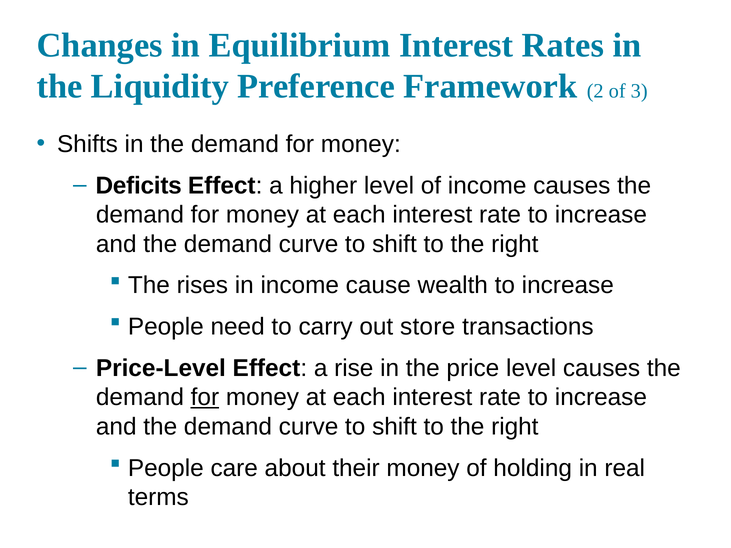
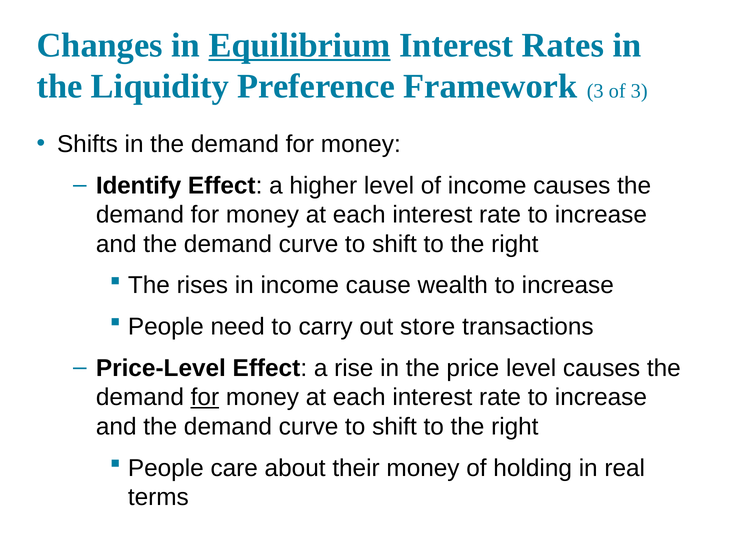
Equilibrium underline: none -> present (300, 45)
Framework 2: 2 -> 3 (595, 91)
Deficits: Deficits -> Identify (139, 186)
